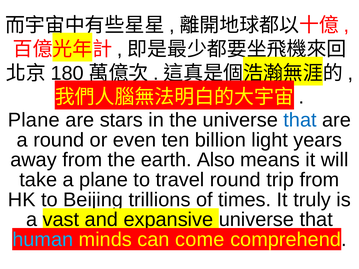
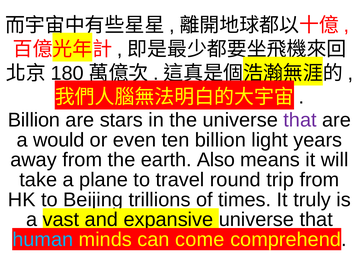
Plane: Plane -> Billion (34, 120)
that colour: blue -> purple (300, 120)
a round: round -> would (59, 140)
